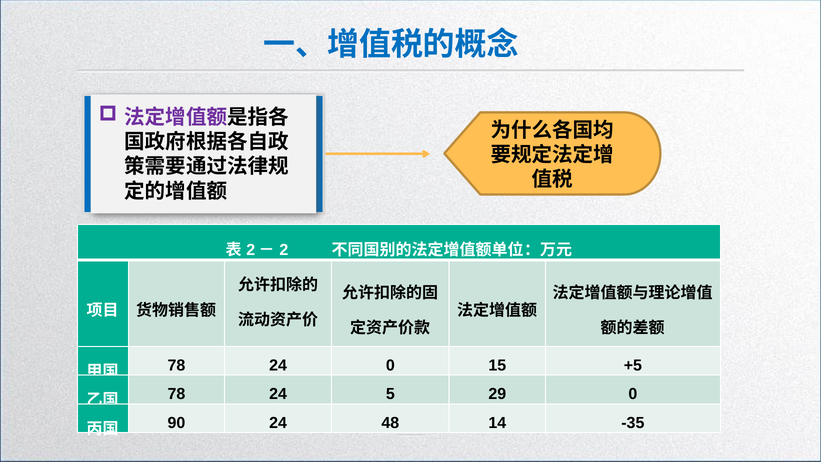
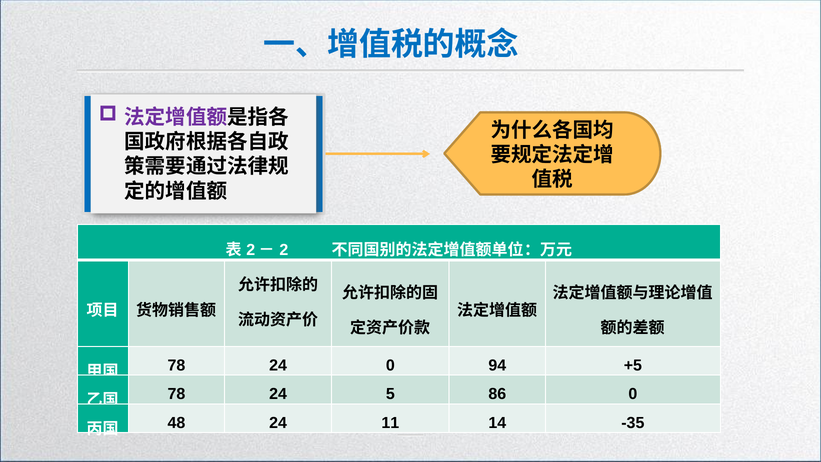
15: 15 -> 94 (497, 365)
29: 29 -> 86 (497, 394)
90: 90 -> 48 (176, 423)
48: 48 -> 11 (390, 423)
